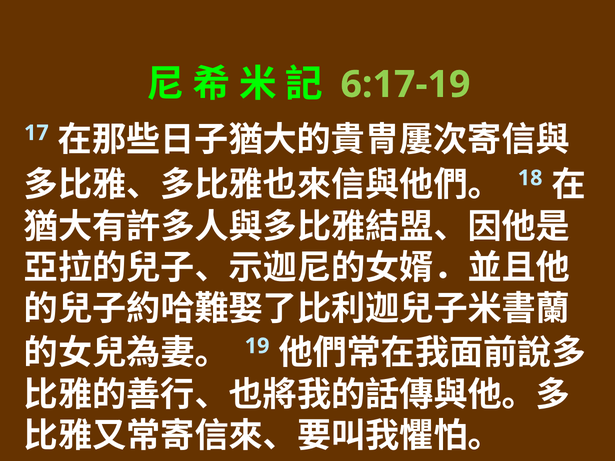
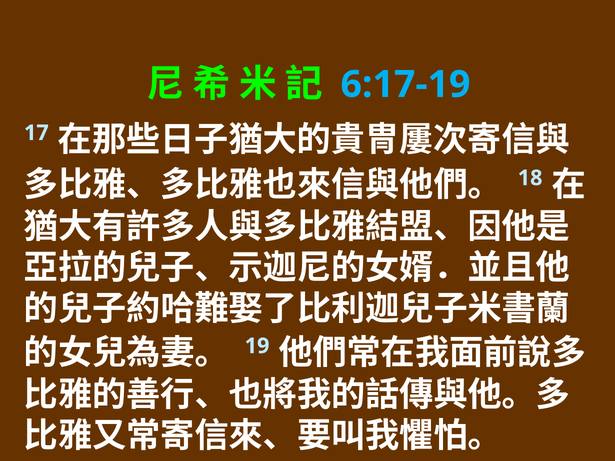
6:17-19 colour: light green -> light blue (405, 85)
